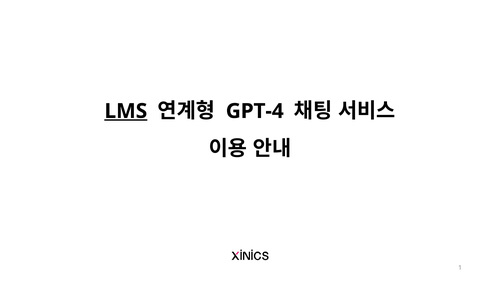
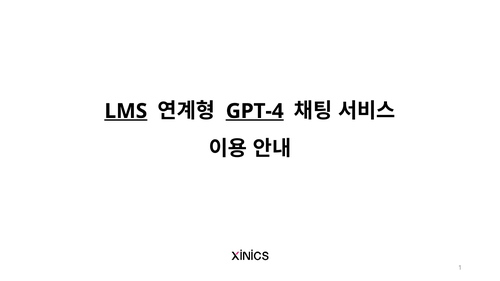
GPT-4 underline: none -> present (255, 111)
